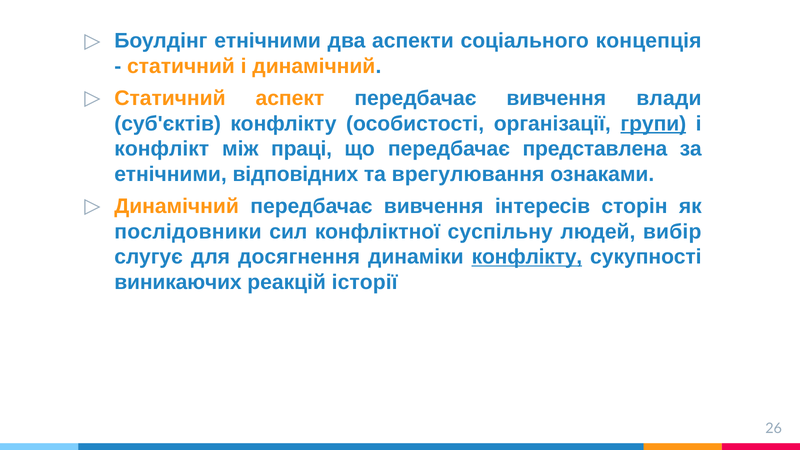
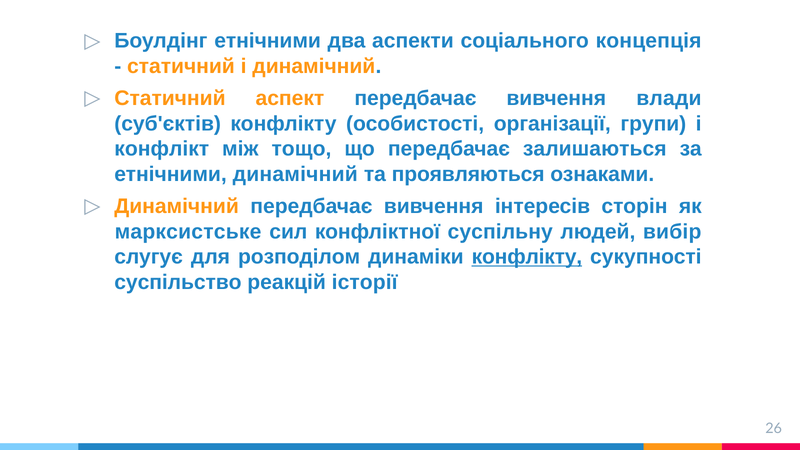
групи underline: present -> none (653, 124)
праці: праці -> тощо (301, 149)
представлена: представлена -> залишаються (595, 149)
етнічними відповідних: відповідних -> динамічний (295, 174)
врегулювання: врегулювання -> проявляються (468, 174)
послідовники: послідовники -> марксистське (188, 232)
досягнення: досягнення -> розподілом (299, 257)
виникаючих: виникаючих -> суспільство (178, 282)
